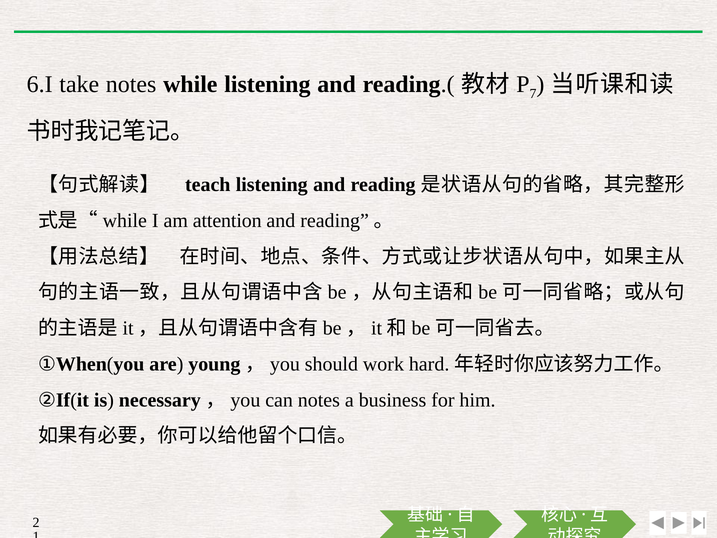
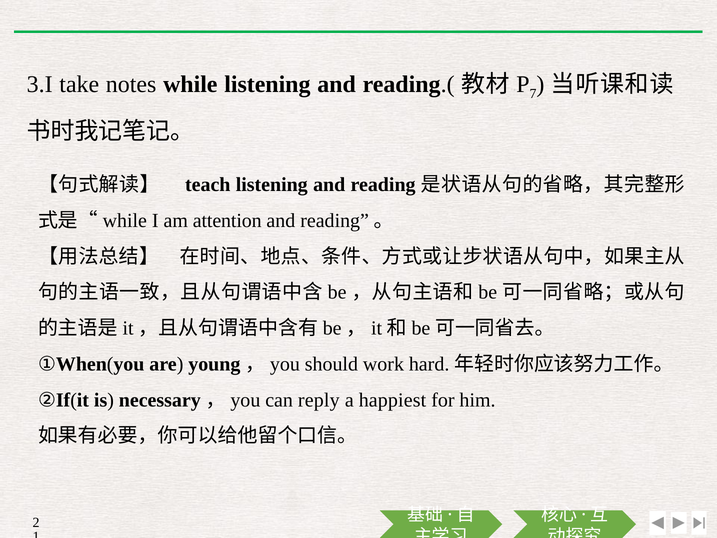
6.I: 6.I -> 3.I (40, 85)
can notes: notes -> reply (319, 400)
business: business -> happiest (392, 400)
